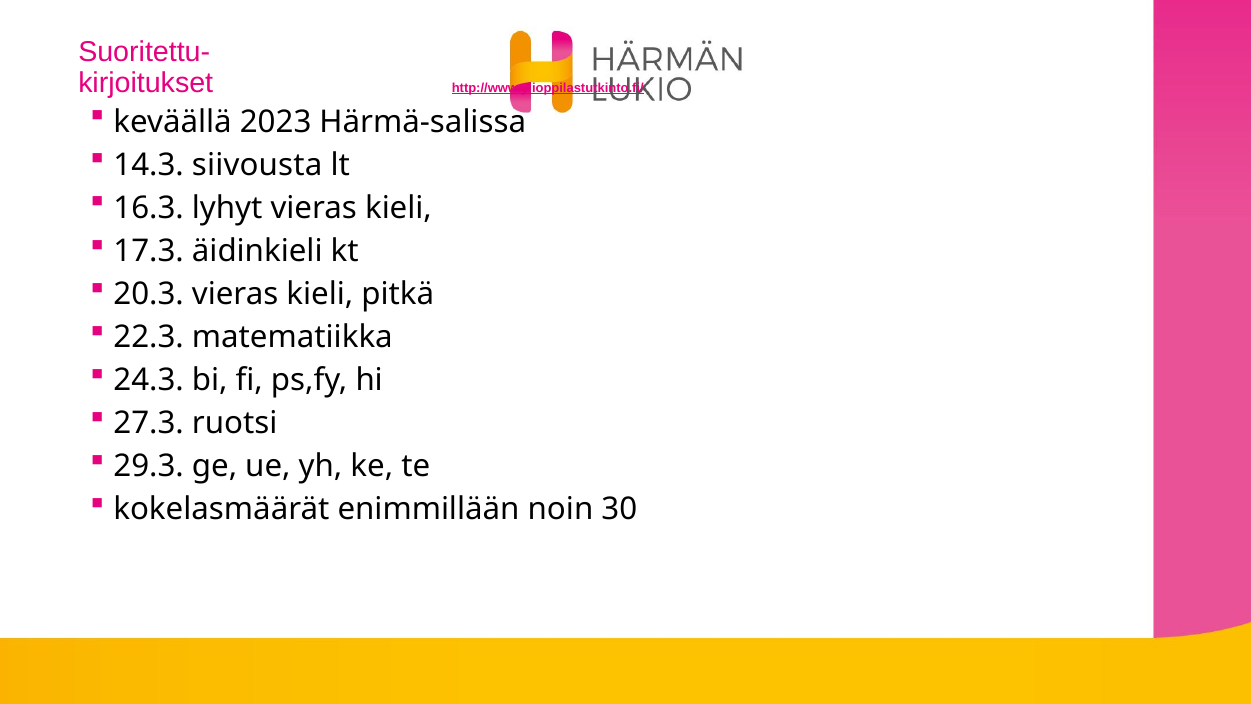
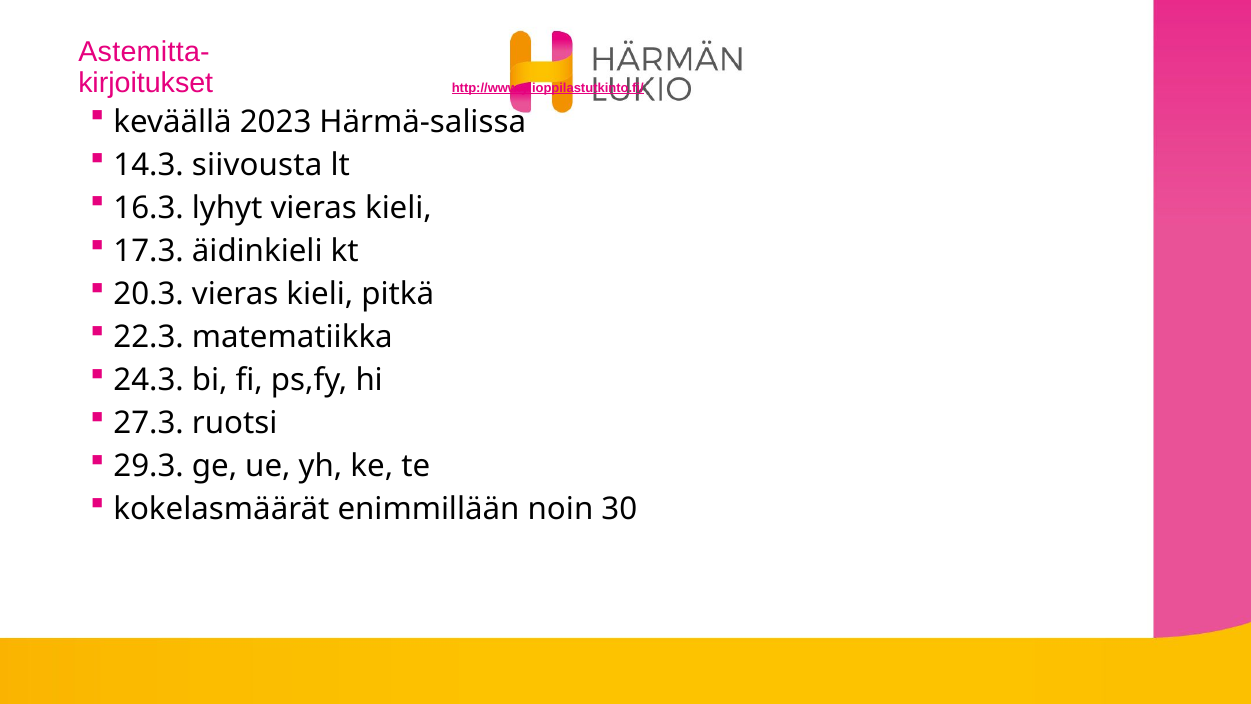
Suoritettu-: Suoritettu- -> Astemitta- (144, 52)
